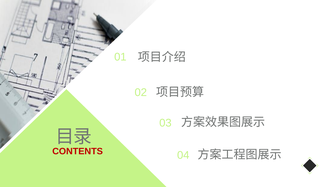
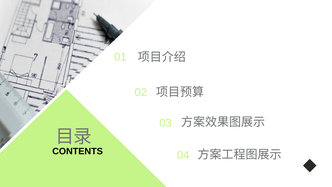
CONTENTS colour: red -> black (78, 151)
